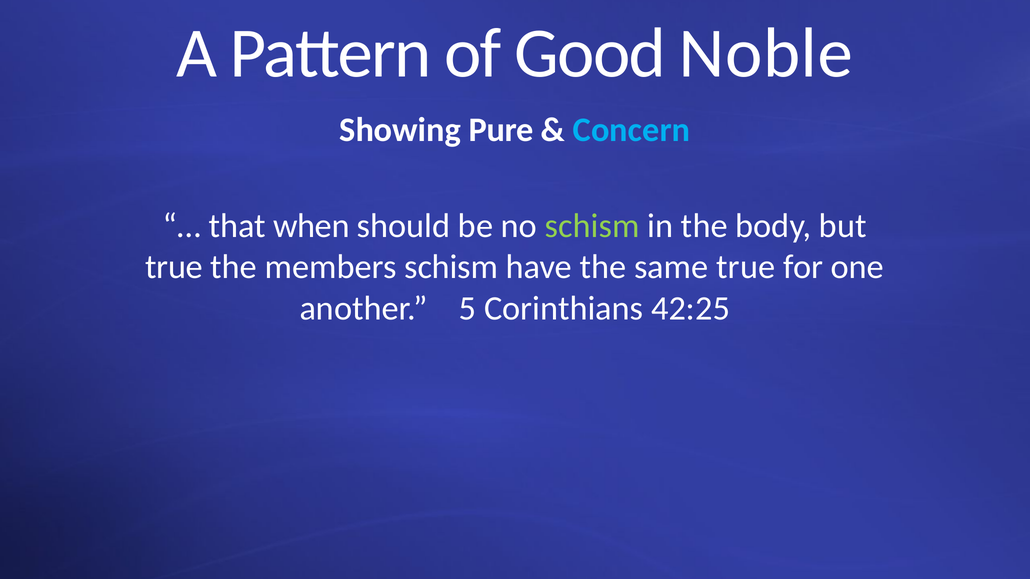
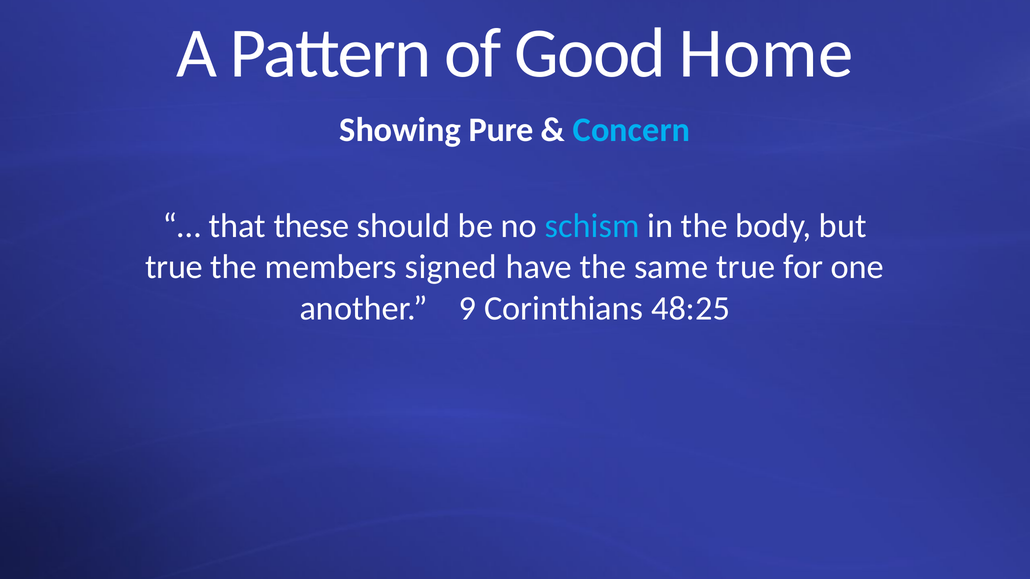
Noble: Noble -> Home (766, 53)
when: when -> these (311, 226)
schism colour: light green -> light blue (592, 226)
members schism: schism -> signed (451, 267)
5: 5 -> 9 (468, 308)
42:25: 42:25 -> 48:25 (690, 308)
